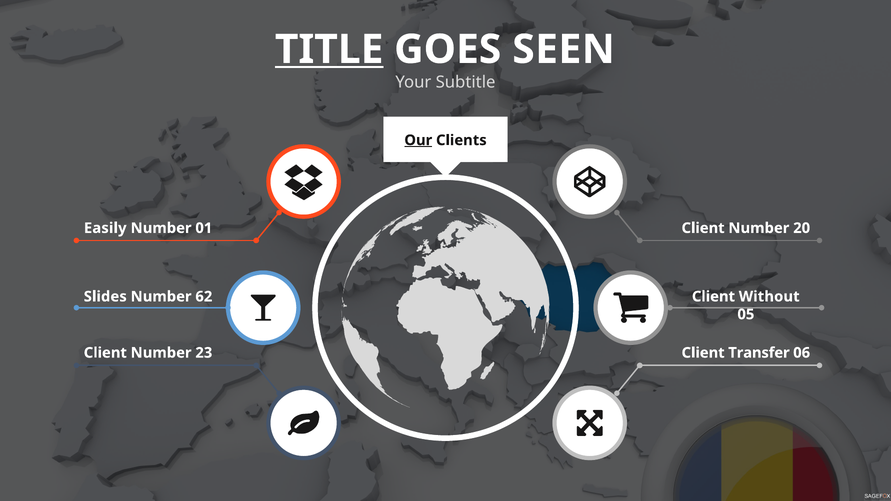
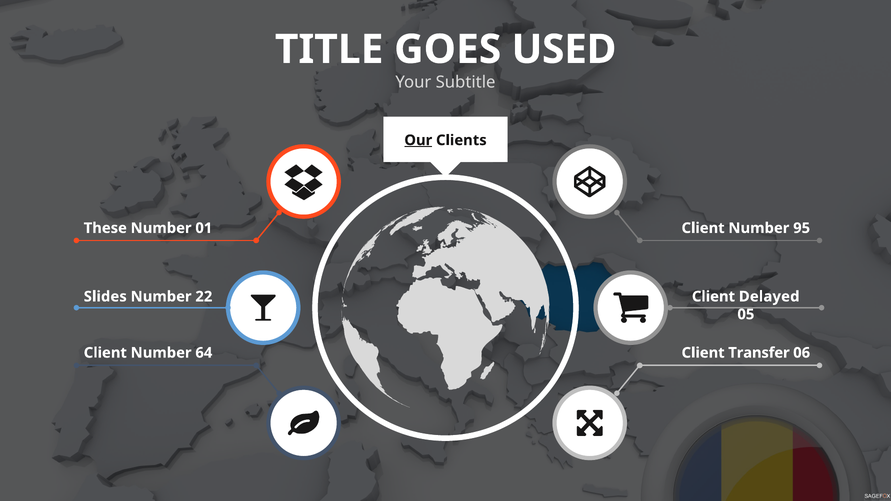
TITLE underline: present -> none (329, 49)
SEEN: SEEN -> USED (564, 49)
Easily: Easily -> These (105, 228)
20: 20 -> 95 (802, 228)
Without: Without -> Delayed (769, 297)
62: 62 -> 22 (204, 297)
23: 23 -> 64 (204, 353)
